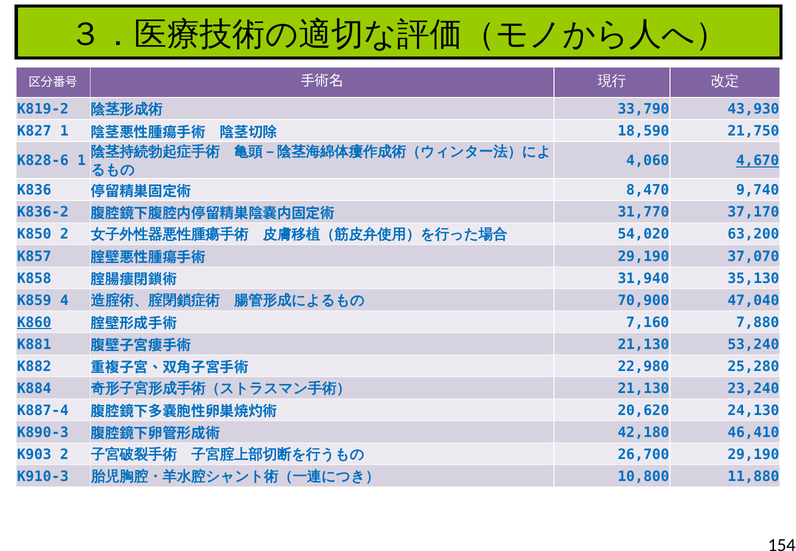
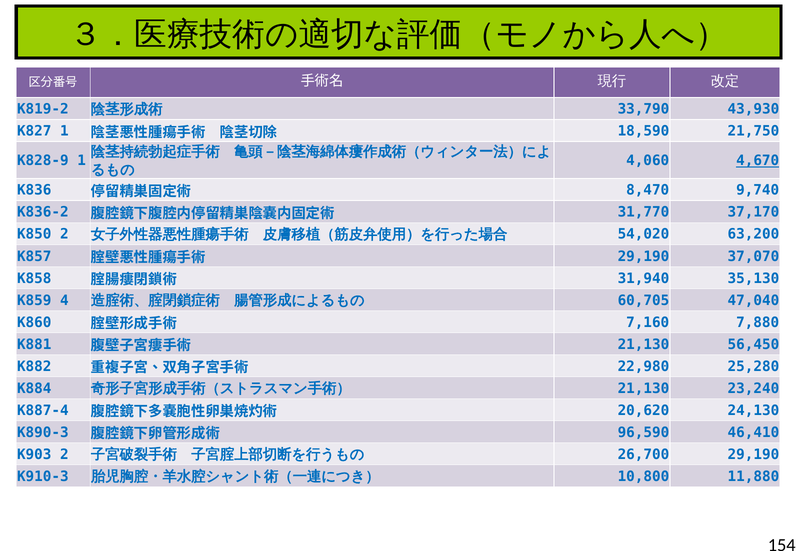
K828-6: K828-6 -> K828-9 (43, 161)
70,900: 70,900 -> 60,705 (643, 300)
K860 underline: present -> none (34, 322)
53,240: 53,240 -> 56,450 (753, 344)
42,180: 42,180 -> 96,590 (643, 432)
